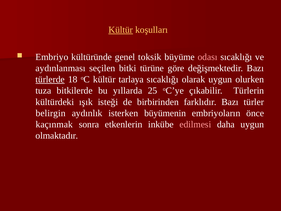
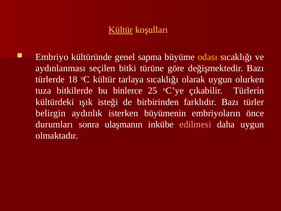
toksik: toksik -> sapma (150, 57)
odası colour: pink -> yellow (208, 57)
türlerde underline: present -> none (50, 79)
yıllarda: yıllarda -> binlerce (128, 91)
kaçınmak: kaçınmak -> durumları (54, 124)
etkenlerin: etkenlerin -> ulaşmanın (124, 124)
